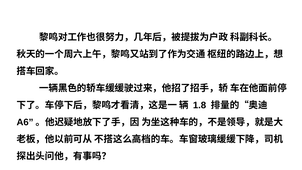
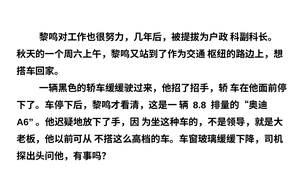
1.8: 1.8 -> 8.8 (200, 105)
